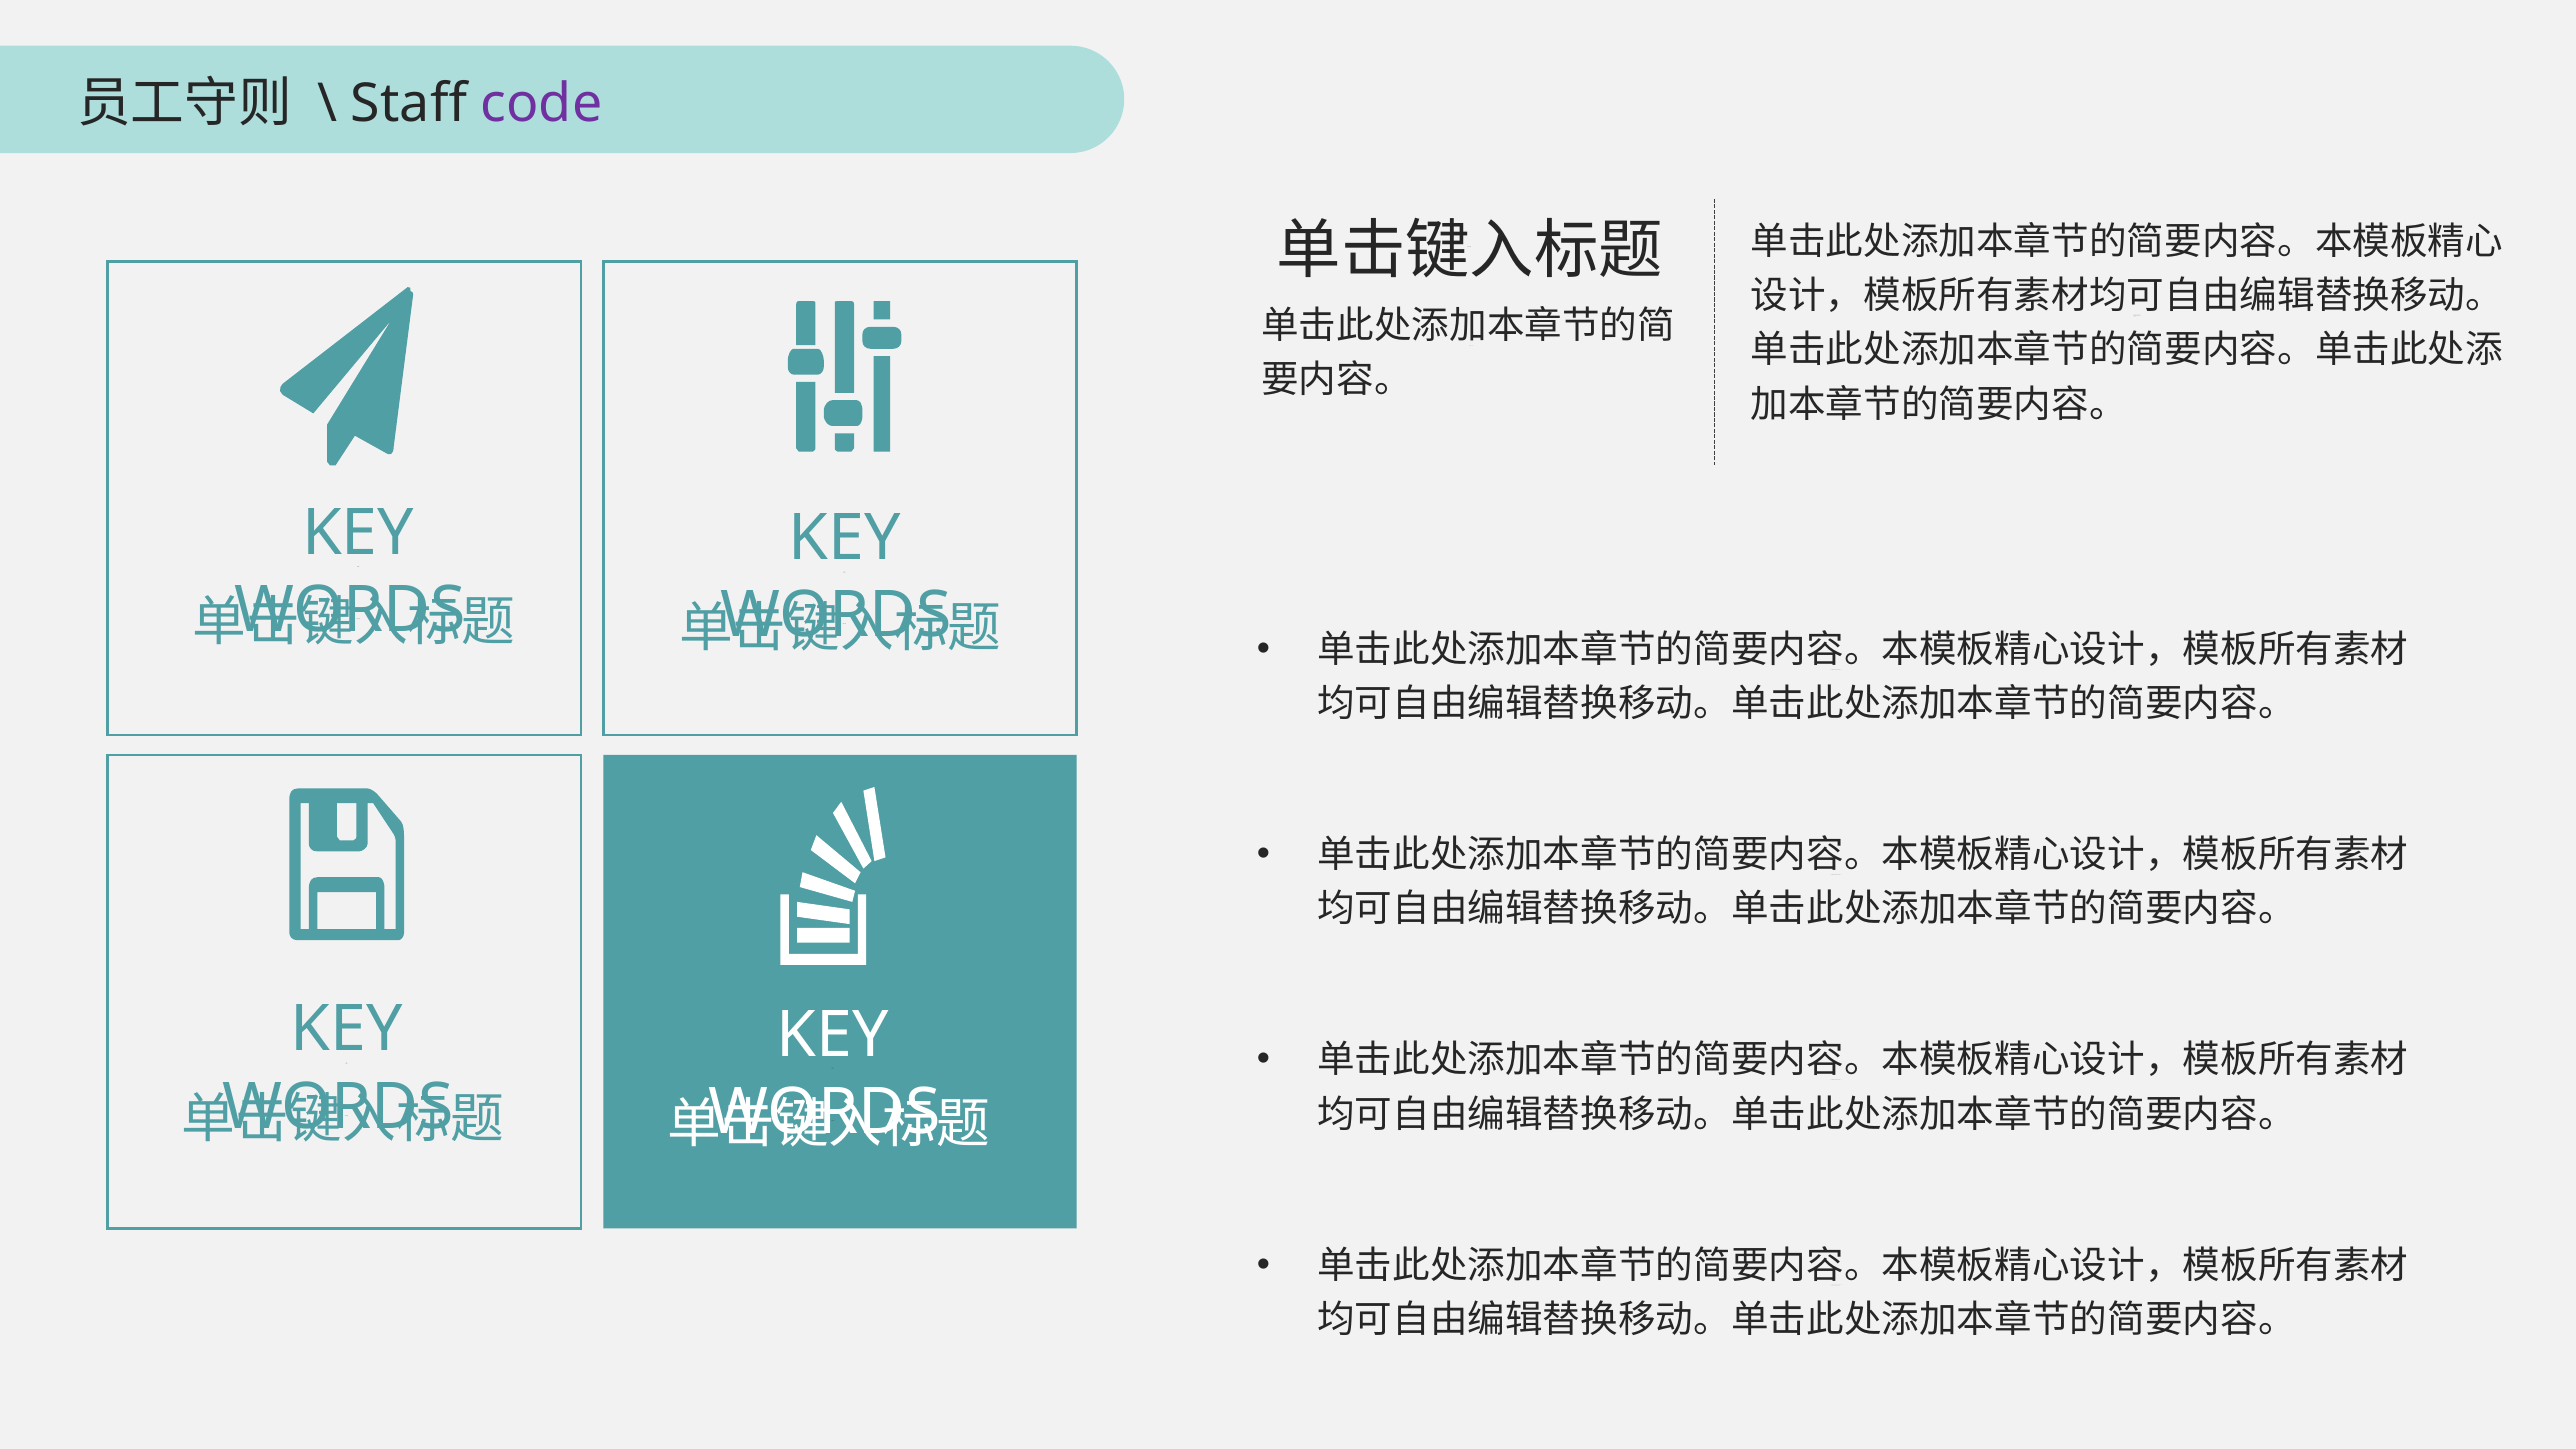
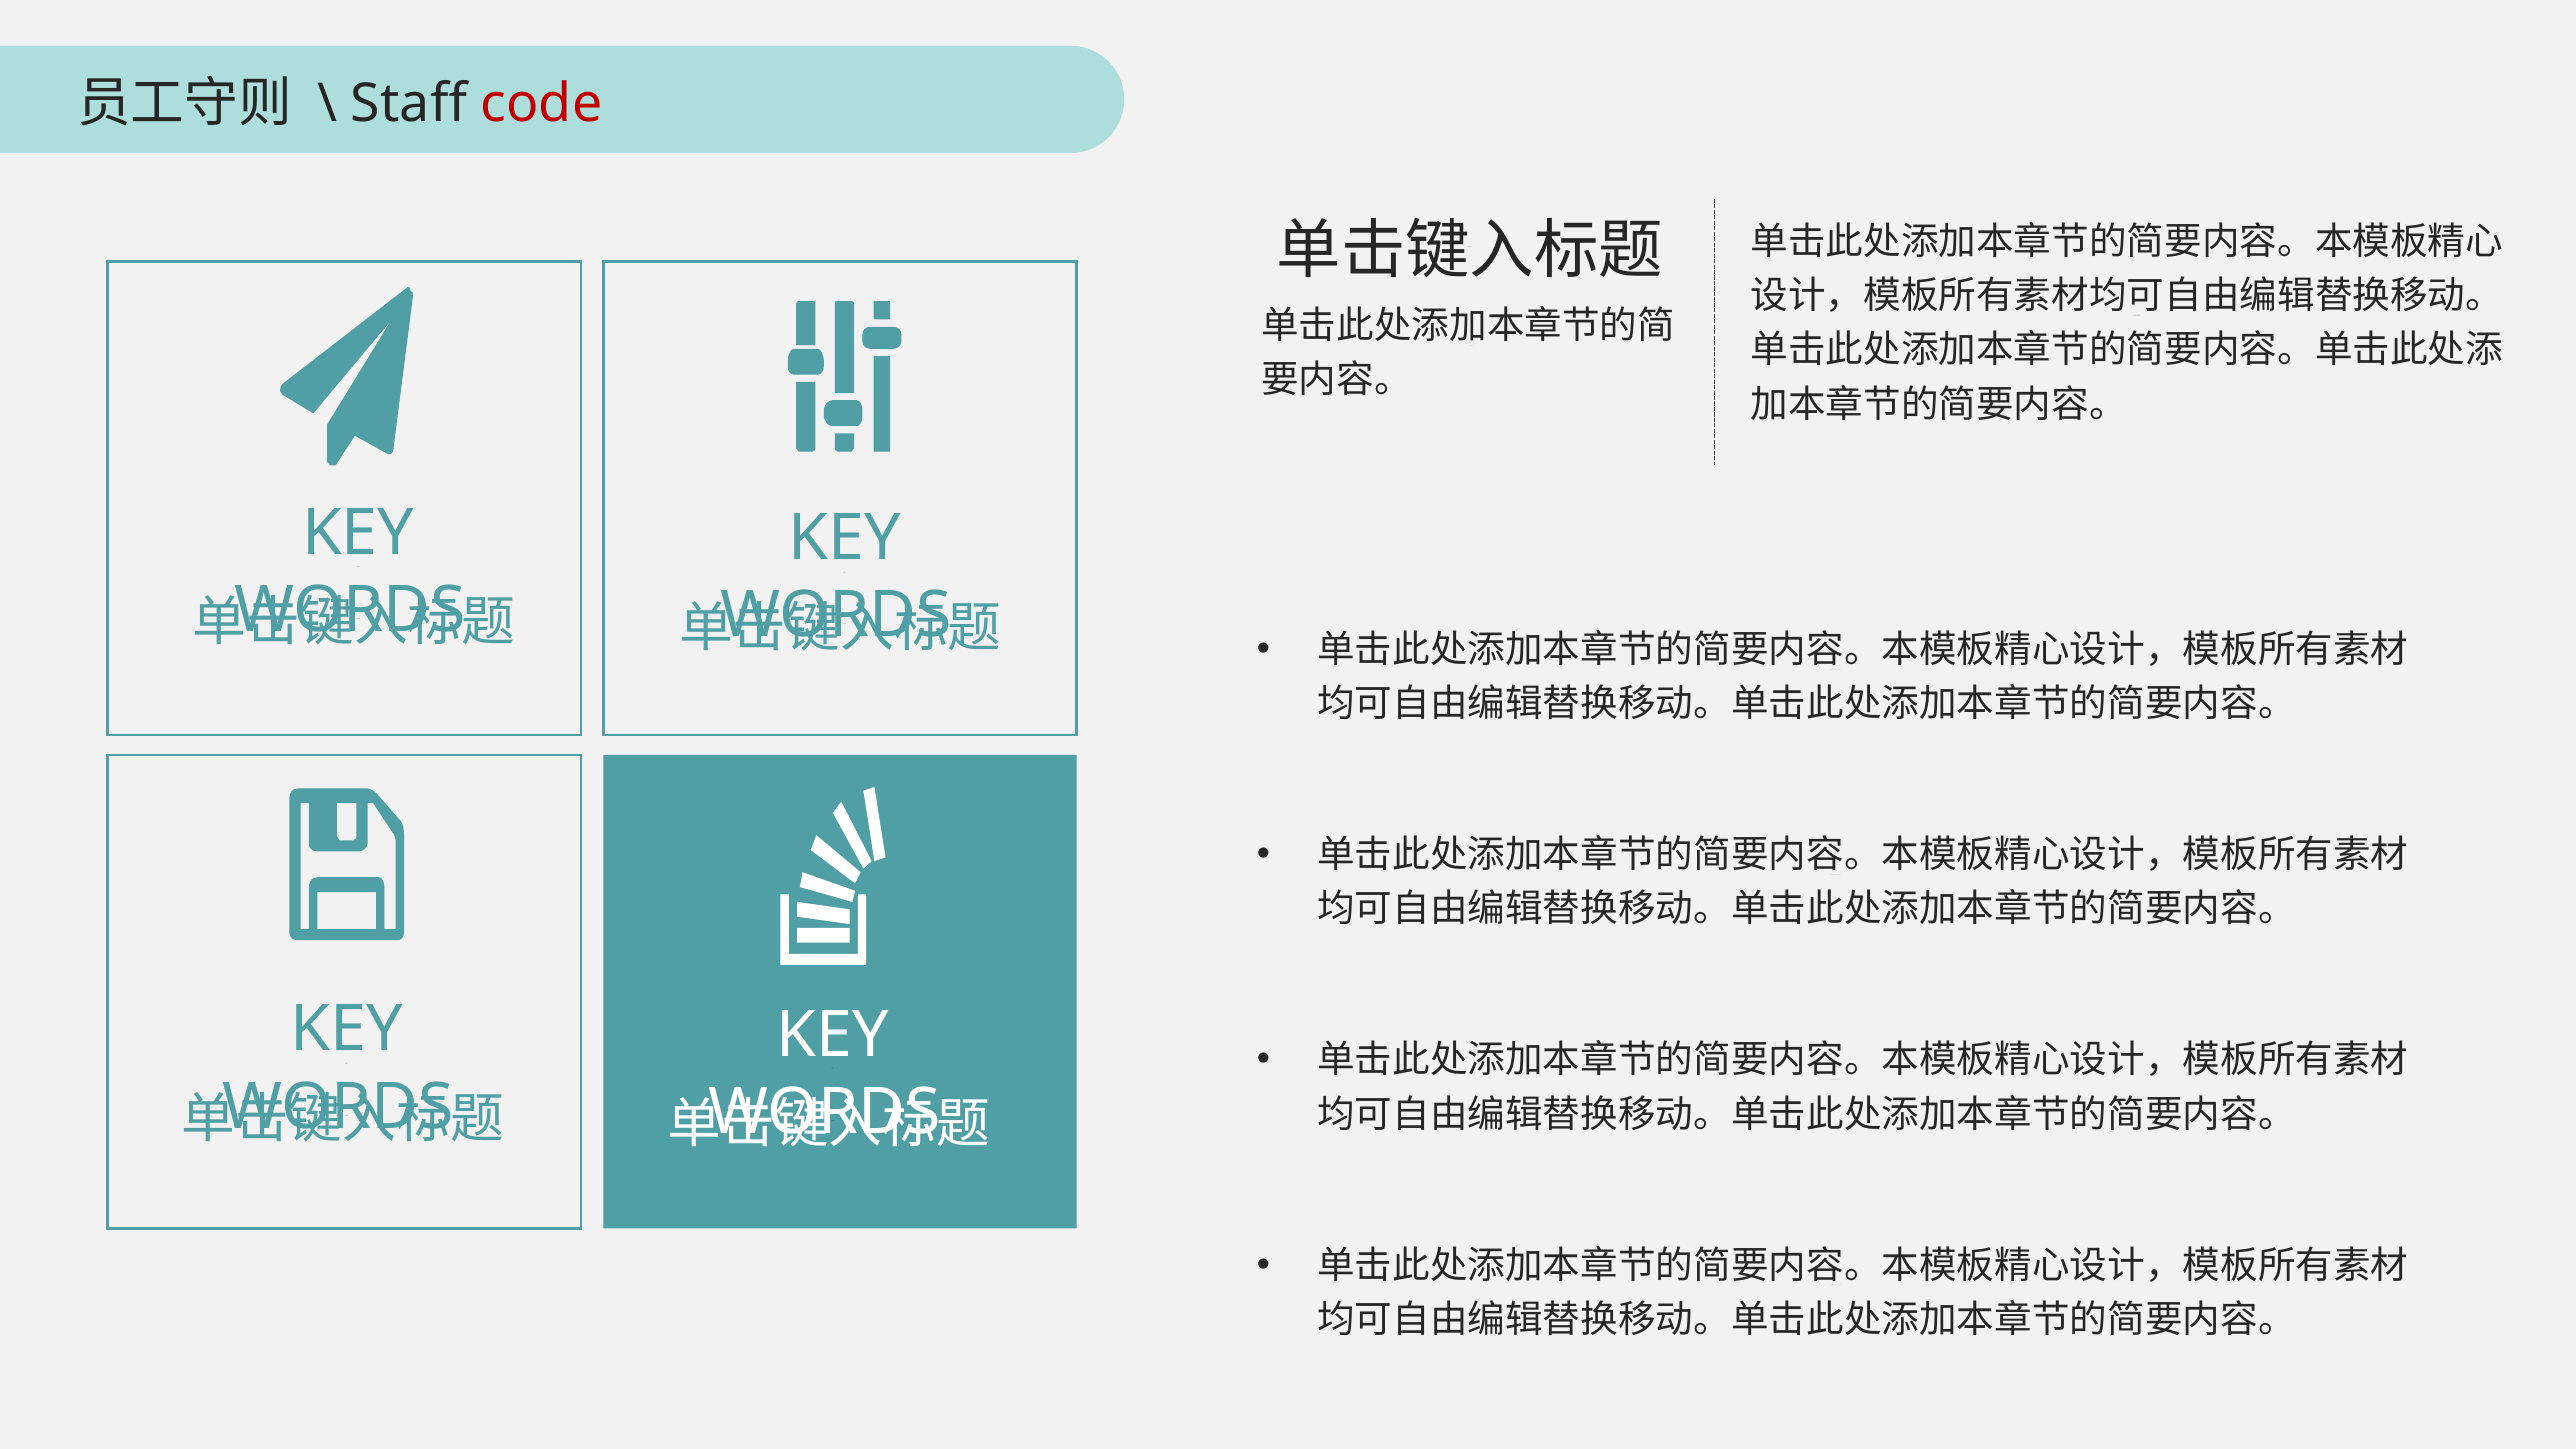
code colour: purple -> red (542, 104)
